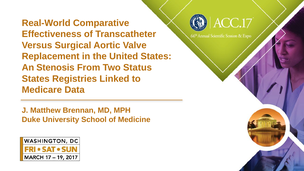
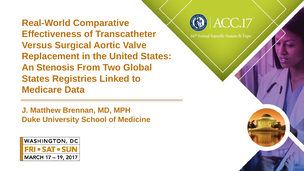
Status: Status -> Global (138, 68)
